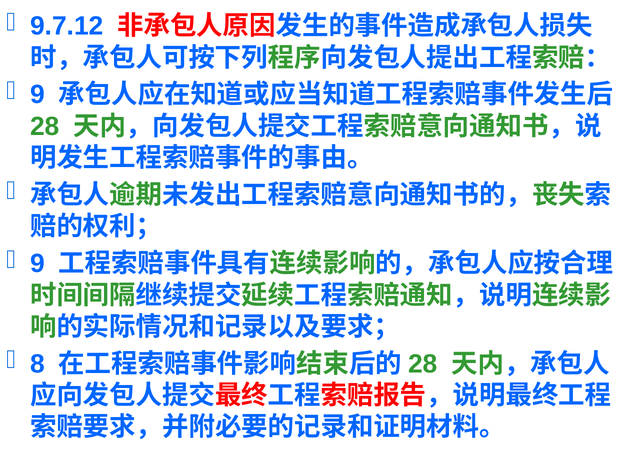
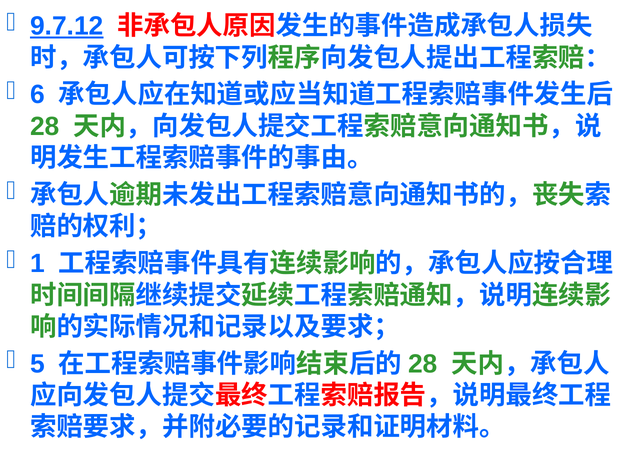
9.7.12 underline: none -> present (67, 26)
9: 9 -> 6 (37, 95)
9: 9 -> 1 (37, 264)
8: 8 -> 5 (37, 364)
